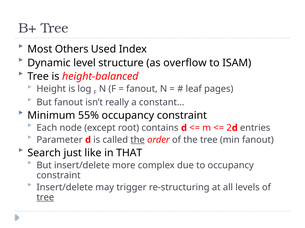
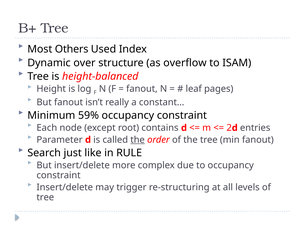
level: level -> over (84, 63)
55%: 55% -> 59% (88, 116)
THAT: THAT -> RULE (129, 153)
tree underline: present -> none (45, 198)
